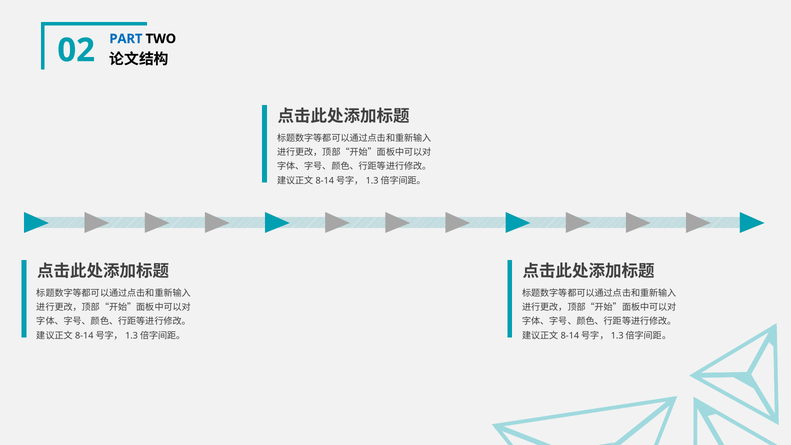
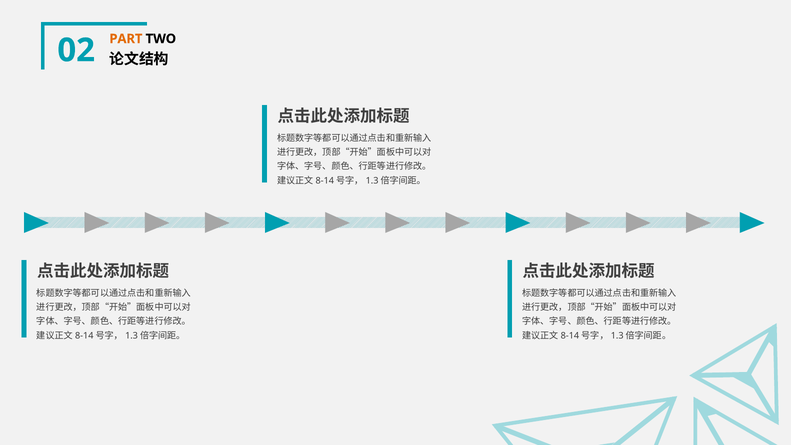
PART colour: blue -> orange (126, 39)
